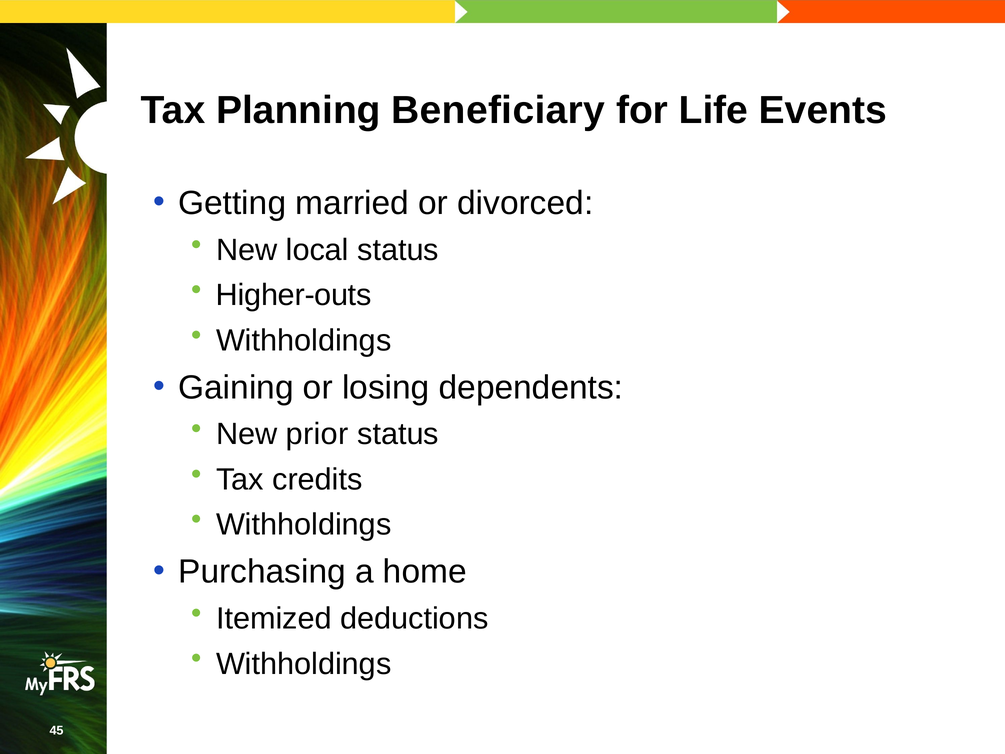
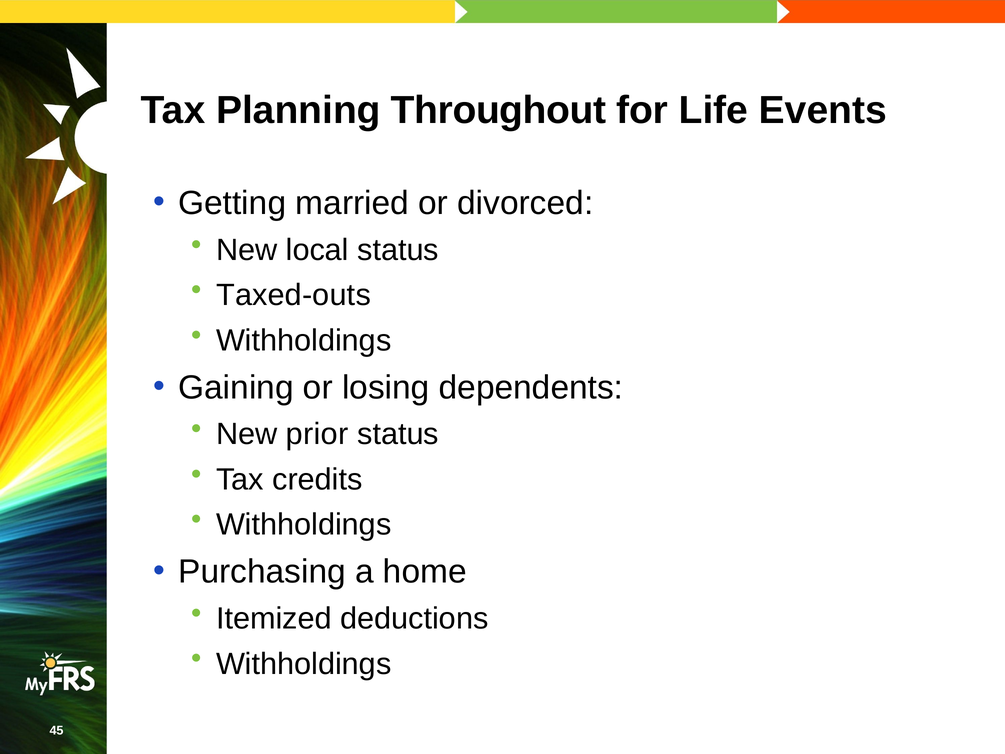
Beneficiary: Beneficiary -> Throughout (499, 110)
Higher-outs: Higher-outs -> Taxed-outs (294, 295)
